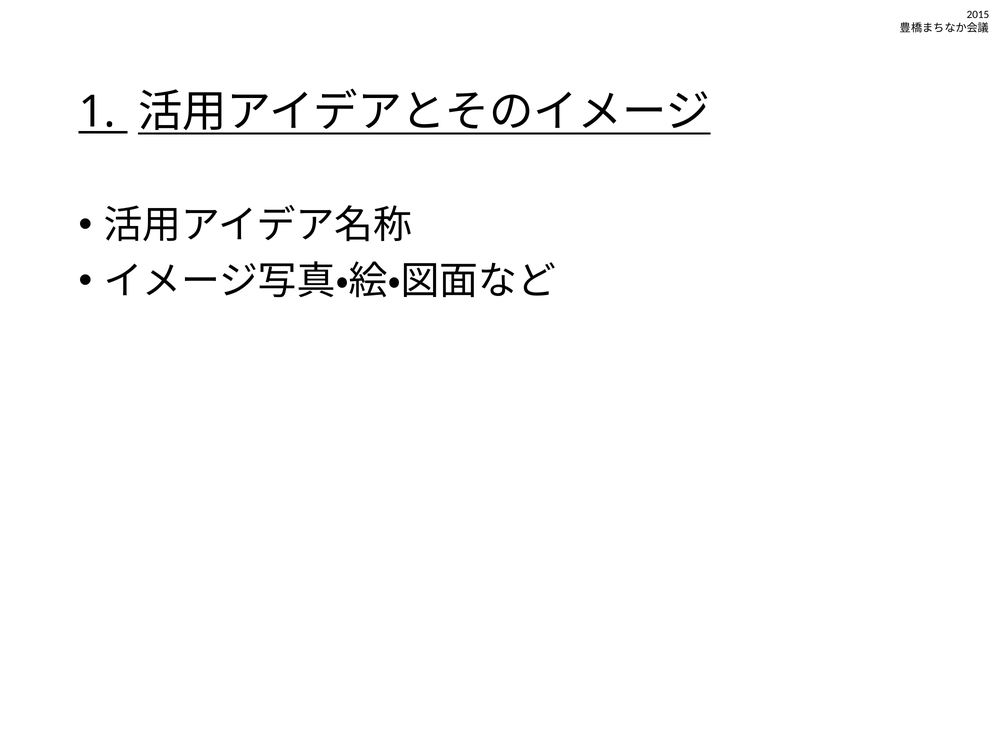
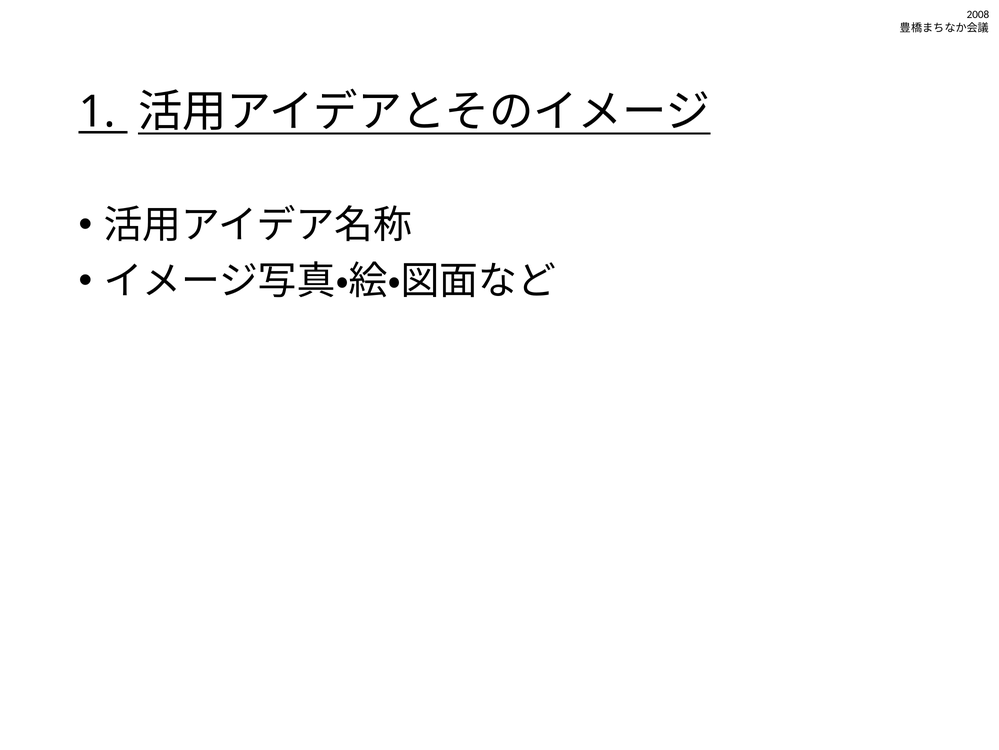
2015: 2015 -> 2008 (978, 15)
